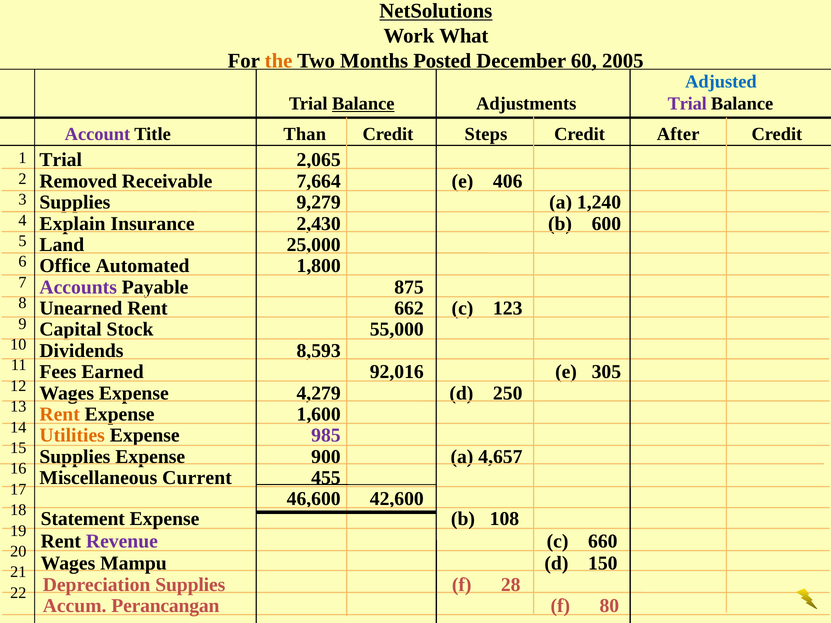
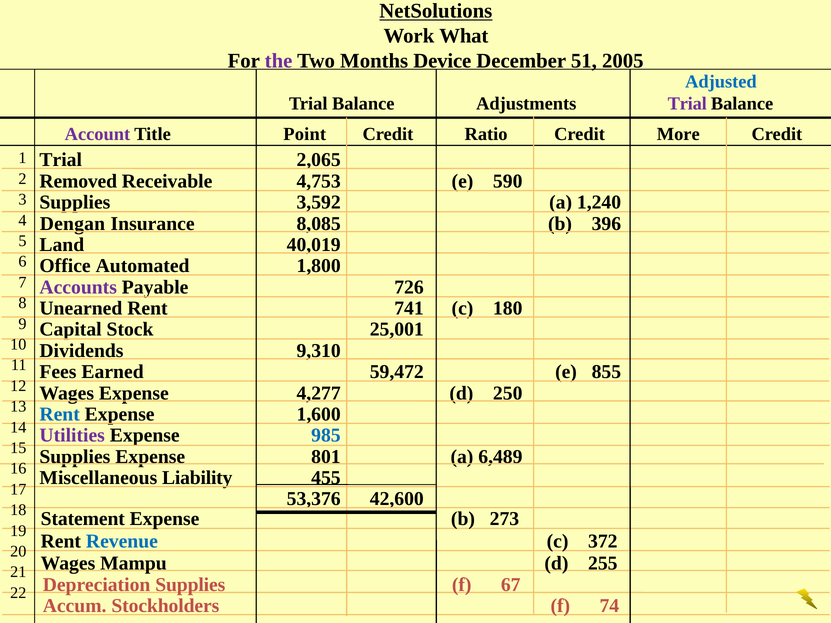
the colour: orange -> purple (279, 61)
Posted: Posted -> Device (442, 61)
60: 60 -> 51 (584, 61)
Balance underline: present -> none (363, 104)
Than: Than -> Point (305, 134)
Steps: Steps -> Ratio (486, 134)
After: After -> More (678, 134)
7,664: 7,664 -> 4,753 (319, 181)
406: 406 -> 590 (508, 181)
9,279: 9,279 -> 3,592 (319, 202)
Explain: Explain -> Dengan (72, 224)
2,430: 2,430 -> 8,085 (319, 224)
600: 600 -> 396 (606, 224)
25,000: 25,000 -> 40,019 (314, 245)
875: 875 -> 726 (409, 287)
662: 662 -> 741 (409, 308)
123: 123 -> 180 (508, 308)
55,000: 55,000 -> 25,001 (397, 330)
8,593: 8,593 -> 9,310 (319, 351)
92,016: 92,016 -> 59,472 (397, 372)
305: 305 -> 855 (606, 372)
4,279: 4,279 -> 4,277 (319, 393)
Rent colour: orange -> blue (60, 414)
Utilities colour: orange -> purple (72, 436)
985 colour: purple -> blue (326, 436)
900: 900 -> 801 (326, 457)
4,657: 4,657 -> 6,489 (500, 457)
Current: Current -> Liability (197, 478)
46,600: 46,600 -> 53,376 (314, 499)
108: 108 -> 273 (504, 519)
Revenue colour: purple -> blue (122, 541)
660: 660 -> 372 (603, 541)
150: 150 -> 255 (603, 564)
28: 28 -> 67 (511, 585)
Perancangan: Perancangan -> Stockholders (165, 606)
80: 80 -> 74 (609, 606)
